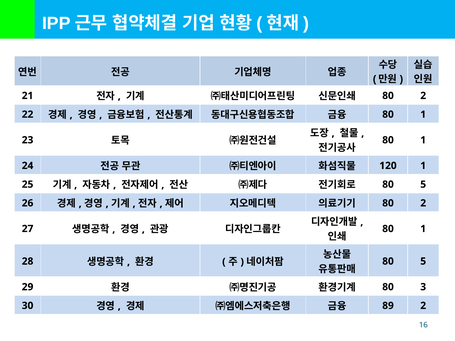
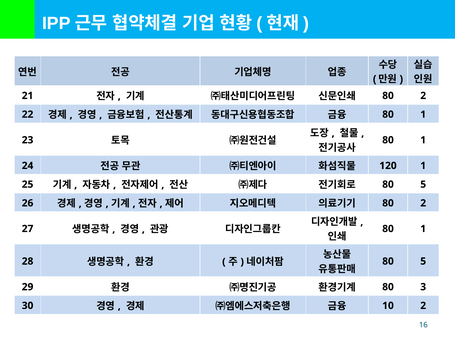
89: 89 -> 10 (388, 306)
